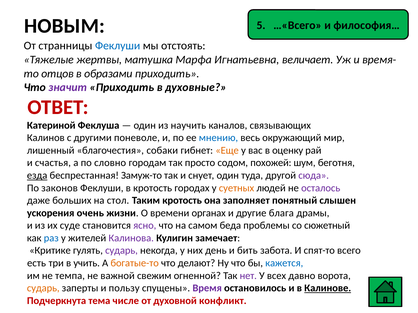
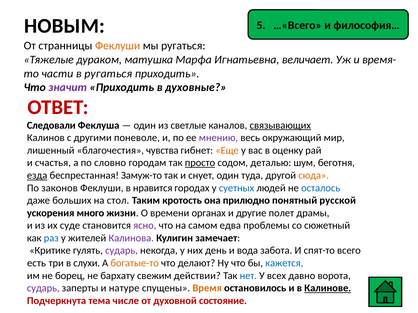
Феклуши colour: blue -> orange (118, 46)
мы отстоять: отстоять -> ругаться (183, 46)
жертвы: жертвы -> дураком (99, 60)
отцов: отцов -> части (57, 74)
в образами: образами -> ругаться (108, 74)
Катериной: Катериной -> Следовали (51, 126)
научить: научить -> светлые (188, 126)
связывающих underline: none -> present (280, 126)
мнению colour: blue -> purple (218, 138)
собаки: собаки -> чувства (162, 151)
просто underline: none -> present (200, 163)
похожей: похожей -> деталью (271, 163)
сюда colour: purple -> orange (314, 176)
в кротость: кротость -> нравится (153, 188)
суетных colour: orange -> blue (237, 188)
осталось colour: purple -> blue (321, 188)
заполняет: заполняет -> прилюдно (246, 201)
слышен: слышен -> русской (338, 201)
очень: очень -> много (90, 213)
блага: блага -> полет (281, 213)
беда: беда -> едва (230, 226)
бить: бить -> вода (247, 251)
учить: учить -> слухи (87, 263)
темпа: темпа -> борец (70, 276)
важной: важной -> бархату (118, 276)
огненной: огненной -> действии (197, 276)
нет colour: purple -> blue (248, 276)
сударь colour: orange -> purple (43, 289)
пользу: пользу -> натуре (124, 289)
Время colour: purple -> orange (207, 289)
конфликт: конфликт -> состояние (223, 301)
